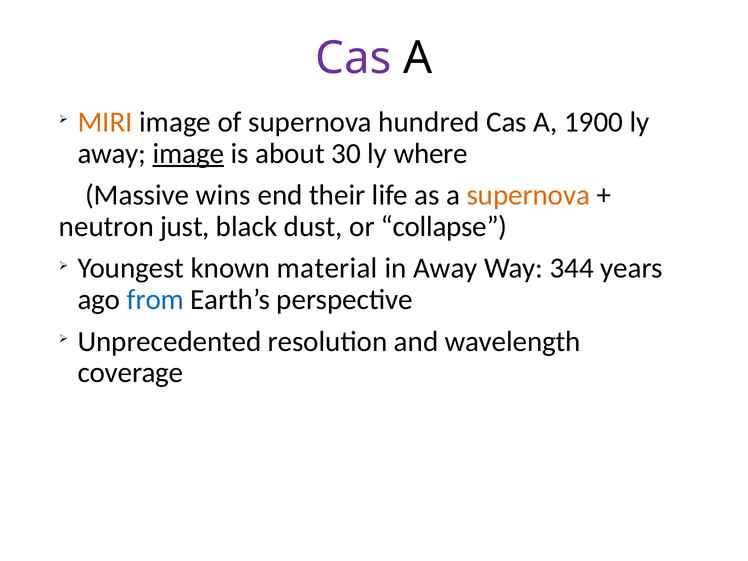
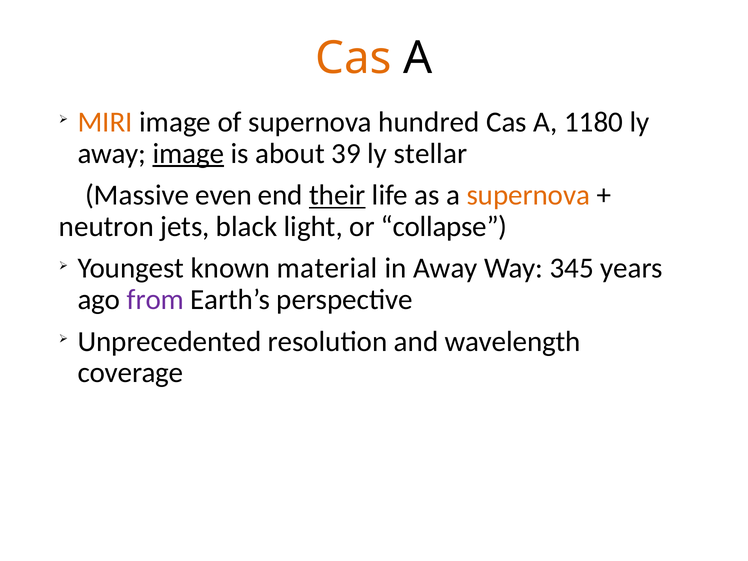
Cas colour: purple -> orange (353, 58)
1900: 1900 -> 1180 (594, 122)
30: 30 -> 39 (346, 154)
where: where -> stellar (431, 154)
wins: wins -> even (224, 195)
their underline: none -> present (337, 195)
just: just -> jets (185, 227)
dust: dust -> light (313, 227)
344: 344 -> 345 (572, 268)
from colour: blue -> purple (155, 300)
